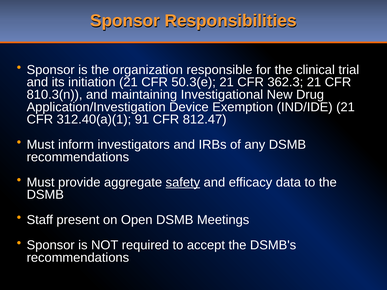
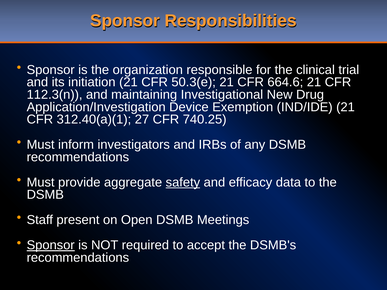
362.3: 362.3 -> 664.6 (285, 82)
810.3(n: 810.3(n -> 112.3(n (55, 95)
91: 91 -> 27 (142, 119)
812.47: 812.47 -> 740.25 (205, 119)
Sponsor underline: none -> present (51, 245)
